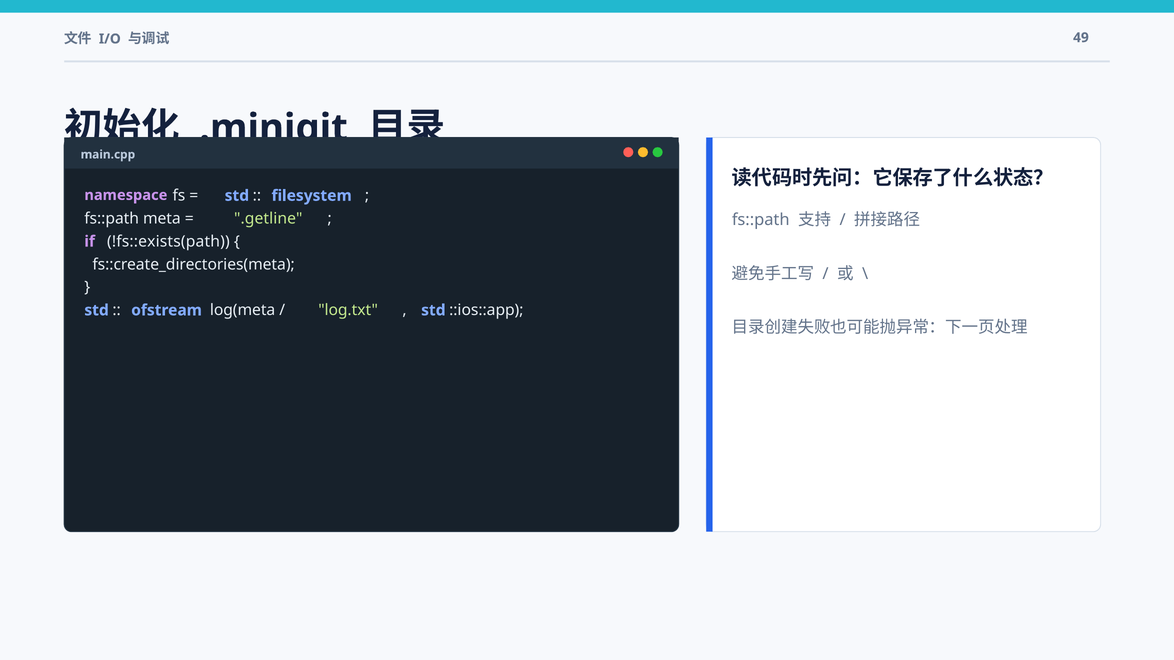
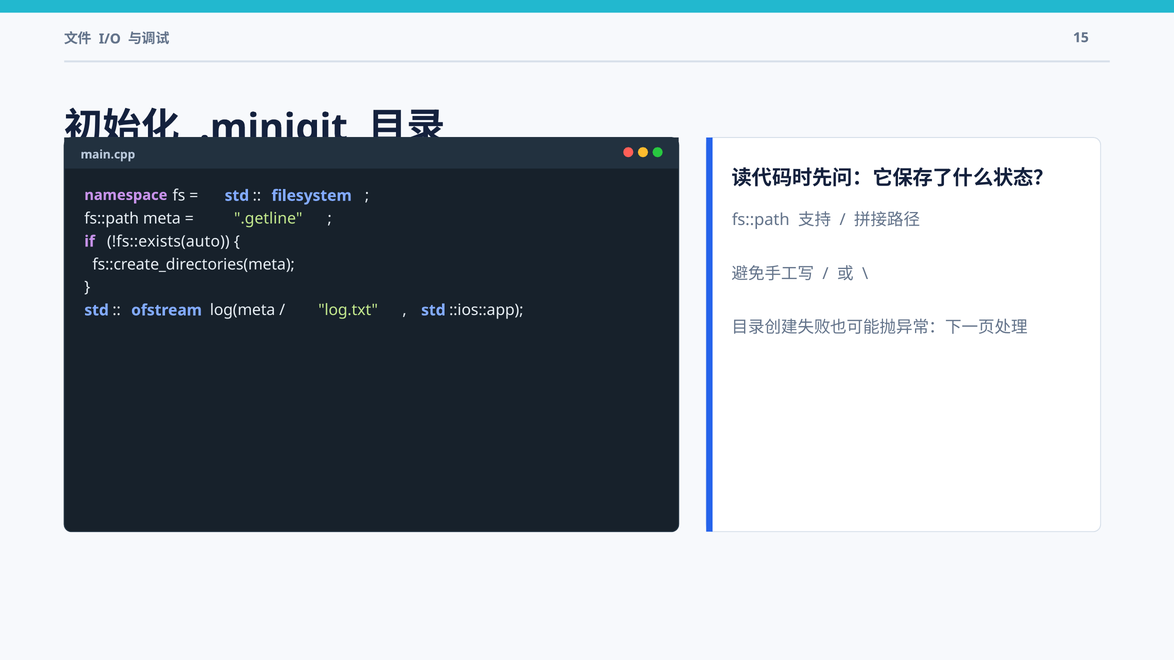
49: 49 -> 15 (1081, 38)
!fs::exists(path: !fs::exists(path -> !fs::exists(auto (168, 242)
